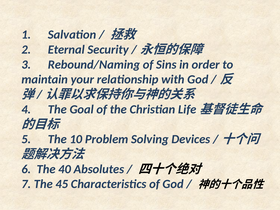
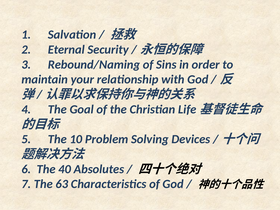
45: 45 -> 63 (62, 184)
